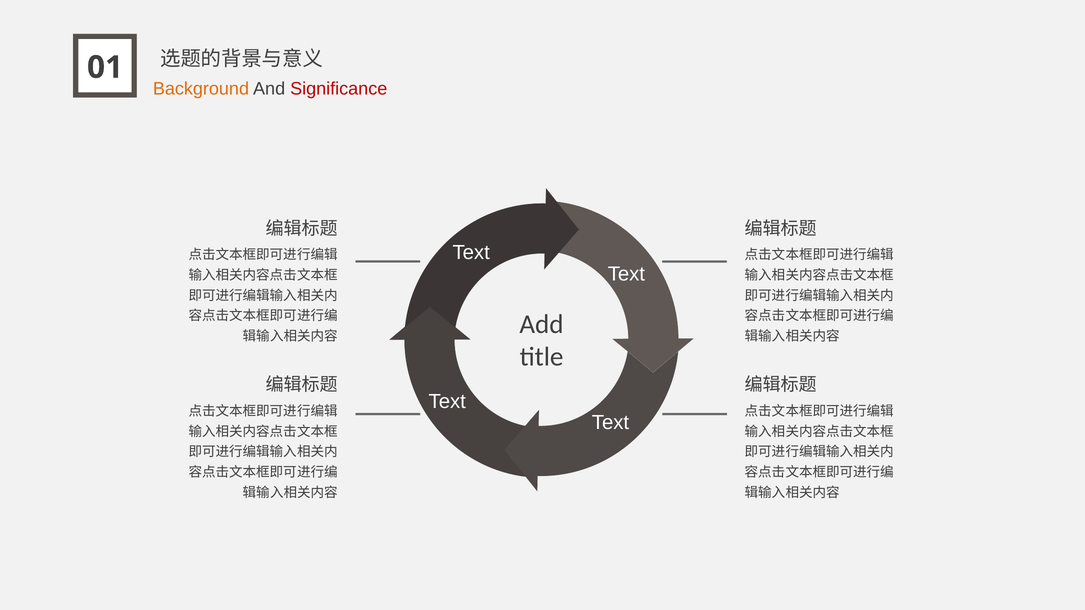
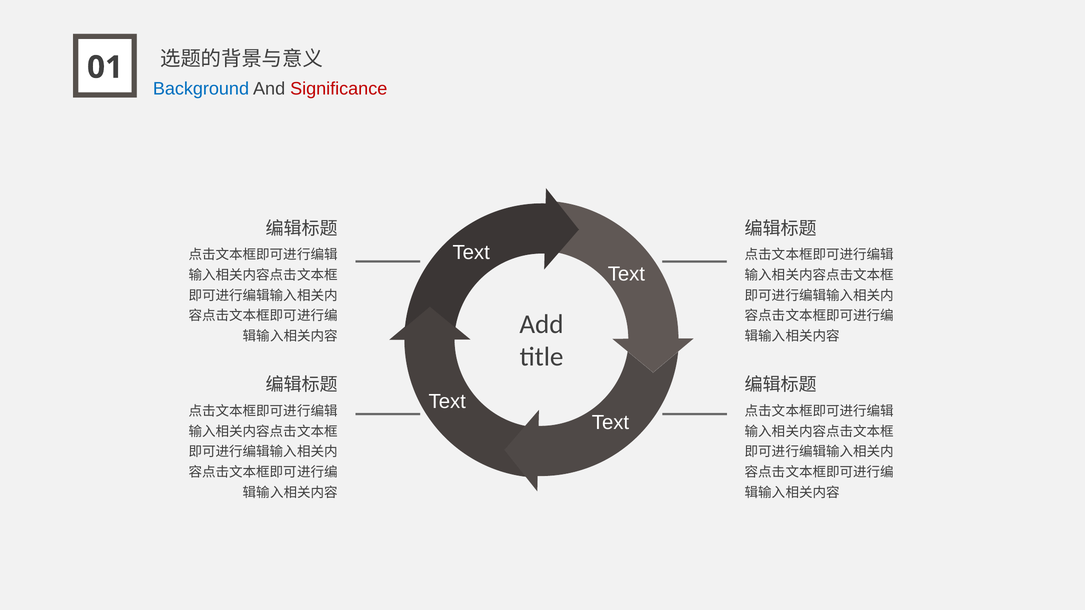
Background colour: orange -> blue (201, 89)
